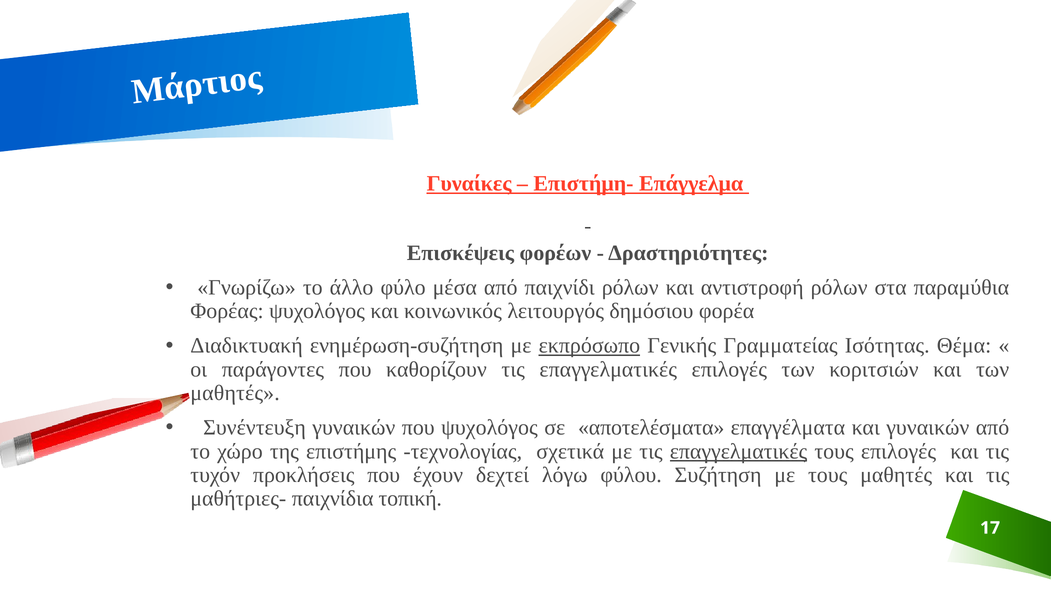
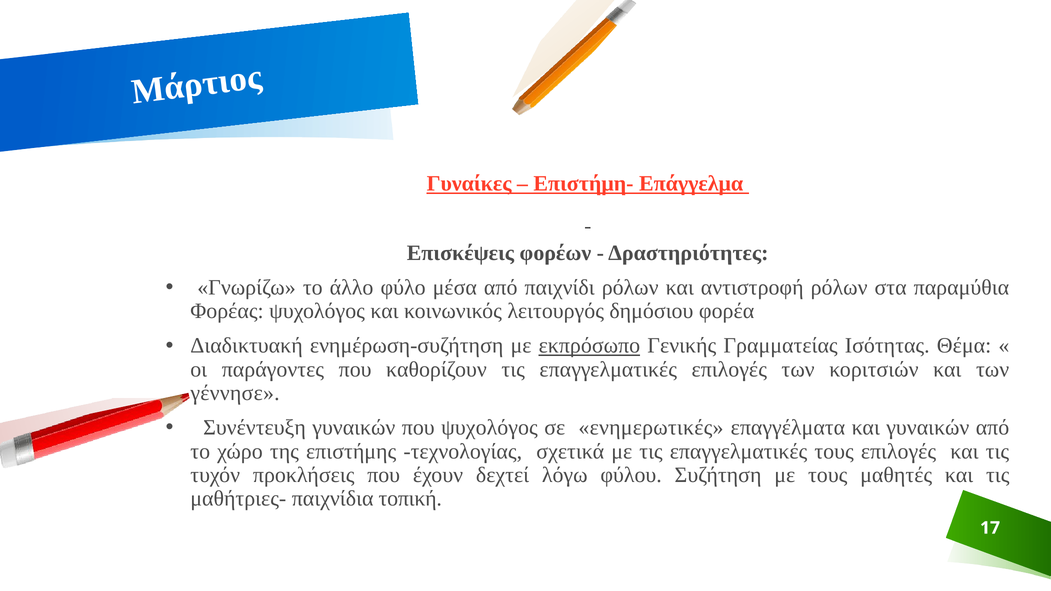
μαθητές: μαθητές -> γέννησε (235, 393)
αποτελέσματα: αποτελέσματα -> ενημερωτικές (651, 428)
επαγγελματικές underline: present -> none (739, 451)
